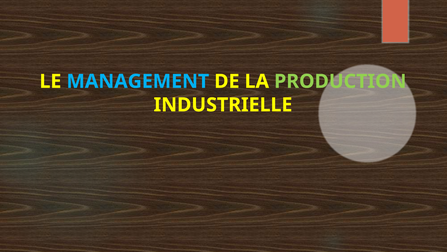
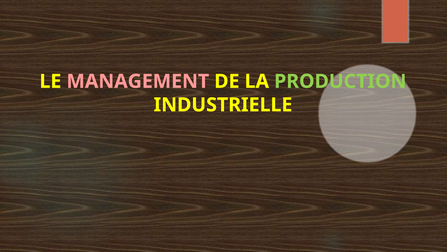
MANAGEMENT colour: light blue -> pink (138, 81)
